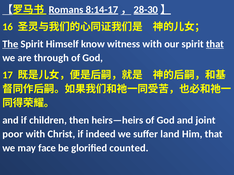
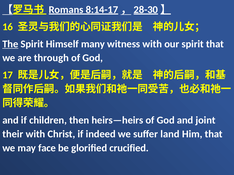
know: know -> many (93, 44)
that underline: present -> none (215, 44)
poor: poor -> their (13, 134)
counted: counted -> crucified (129, 148)
